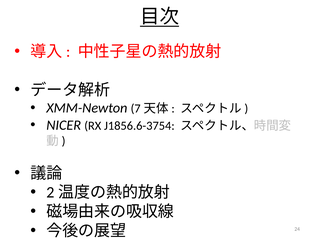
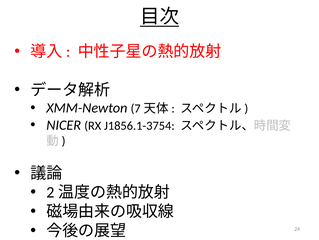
J1856.6-3754: J1856.6-3754 -> J1856.1-3754 (139, 125)
